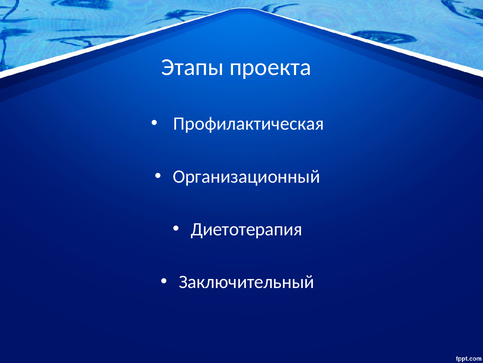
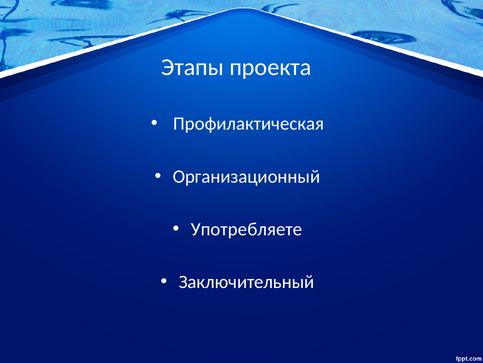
Диетотерапия: Диетотерапия -> Употребляете (246, 229)
